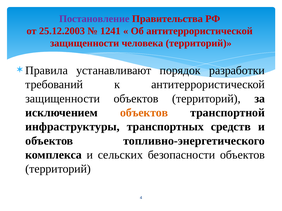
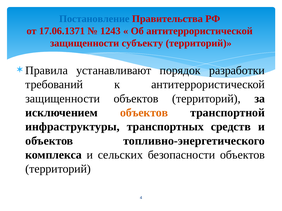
Постановление colour: purple -> blue (94, 19)
25.12.2003: 25.12.2003 -> 17.06.1371 (62, 31)
1241: 1241 -> 1243 (110, 31)
человека: человека -> субъекту (142, 43)
